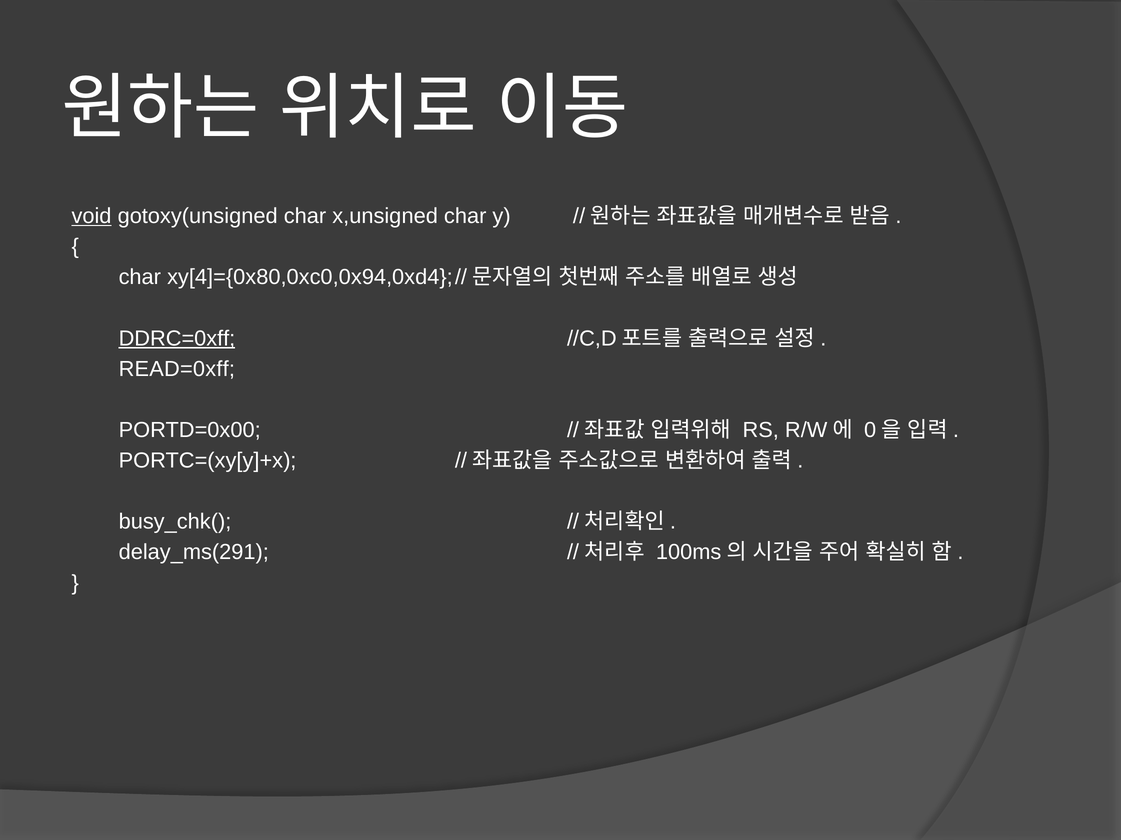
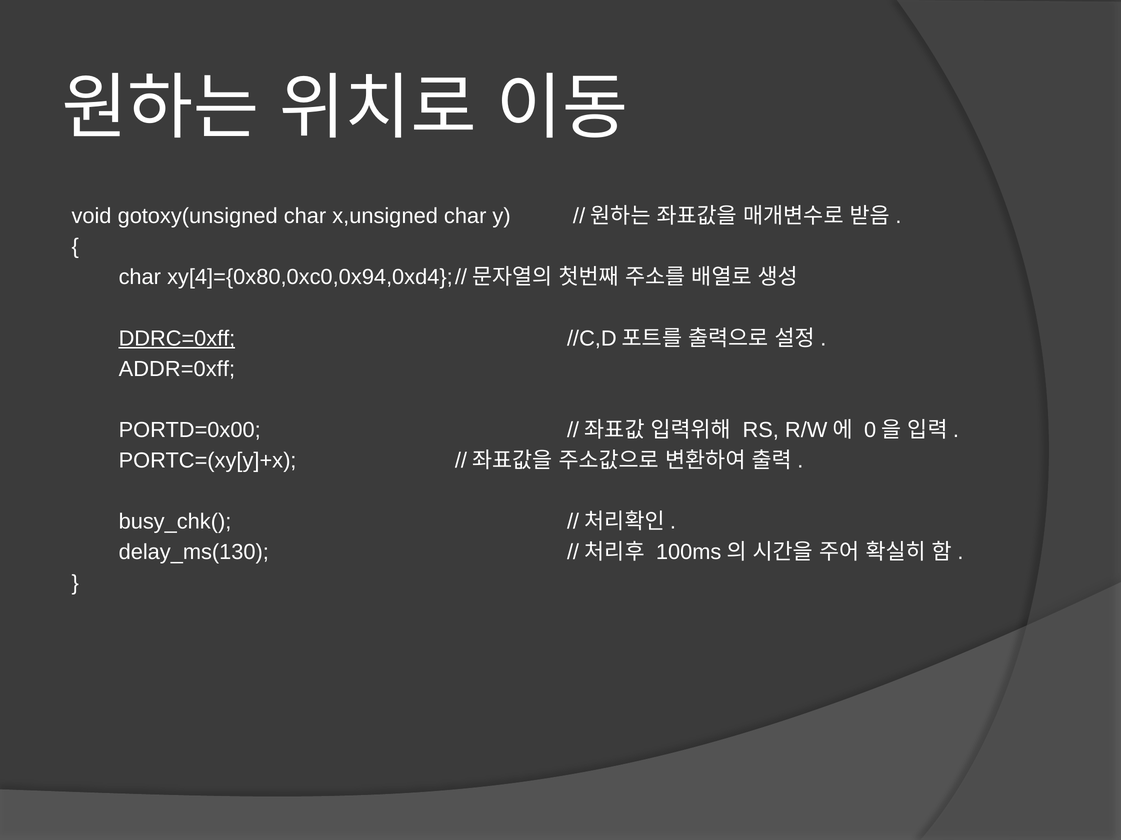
void underline: present -> none (92, 216)
READ=0xff: READ=0xff -> ADDR=0xff (177, 369)
delay_ms(291: delay_ms(291 -> delay_ms(130 (194, 553)
